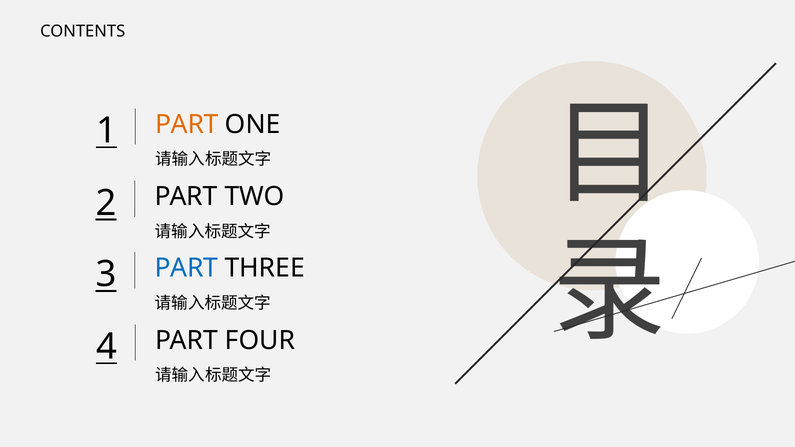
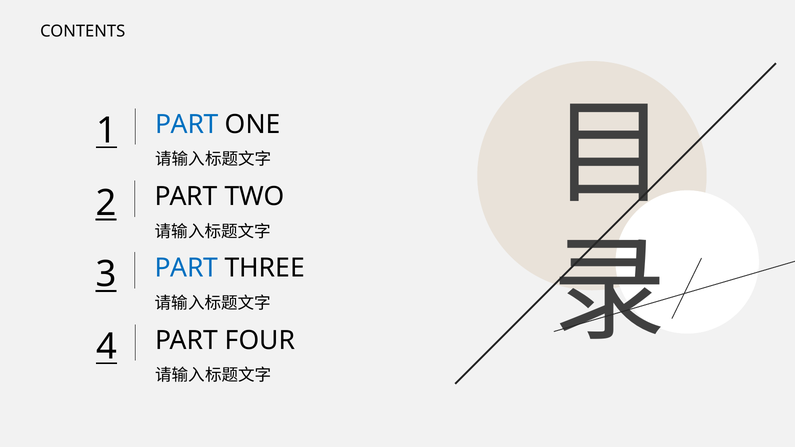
PART colour: orange -> blue (187, 124)
